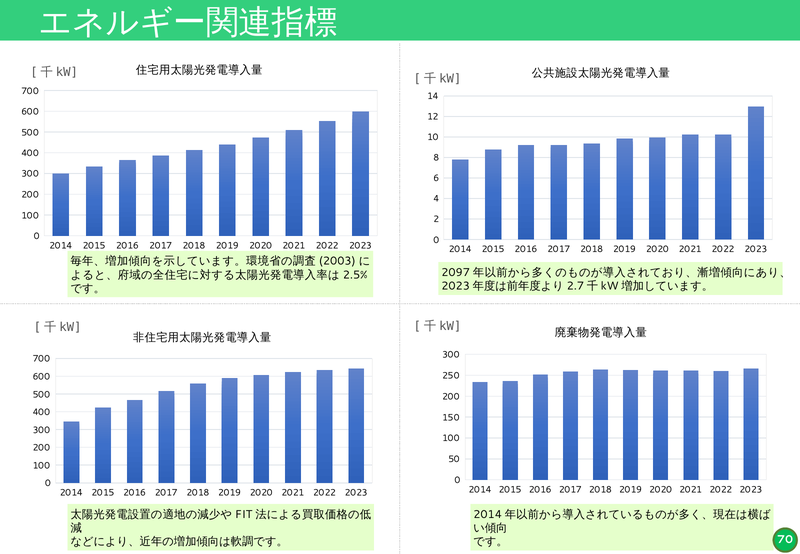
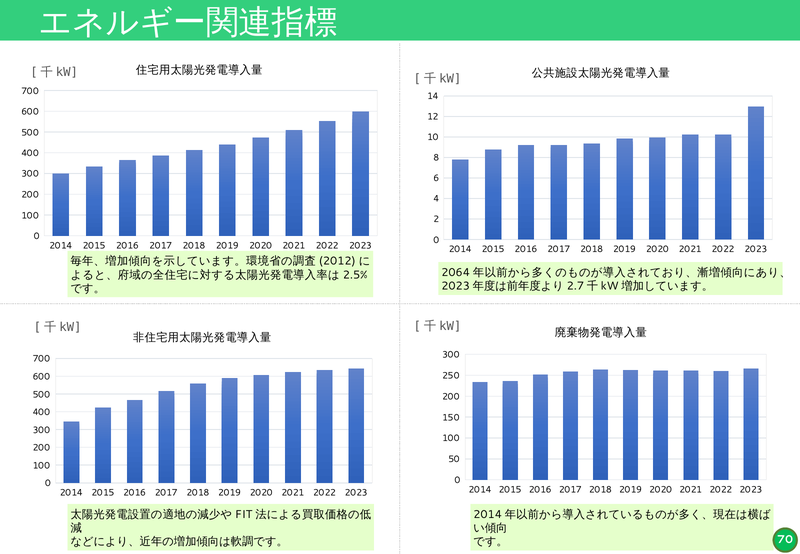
2003: 2003 -> 2012 (337, 261)
2097: 2097 -> 2064 (456, 272)
